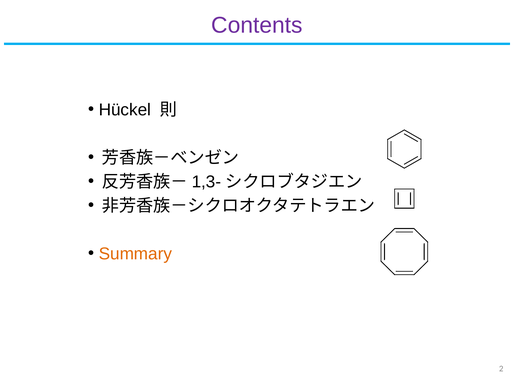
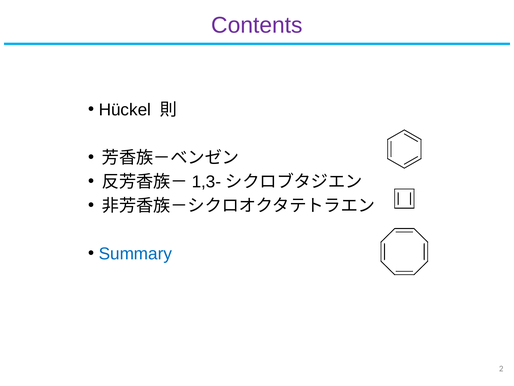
Summary colour: orange -> blue (135, 254)
